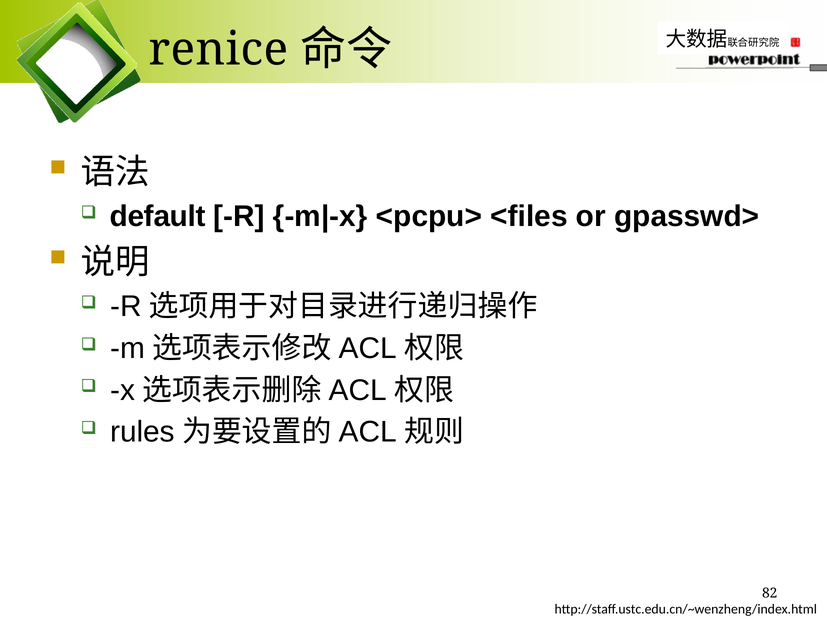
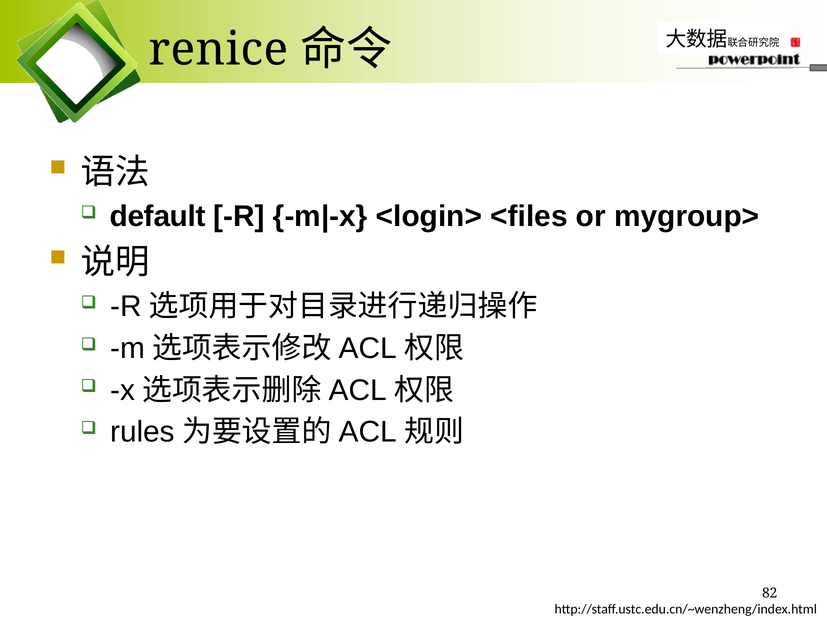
<pcpu>: <pcpu> -> <login> (429, 216)
gpasswd>: gpasswd> -> mygroup> (687, 216)
